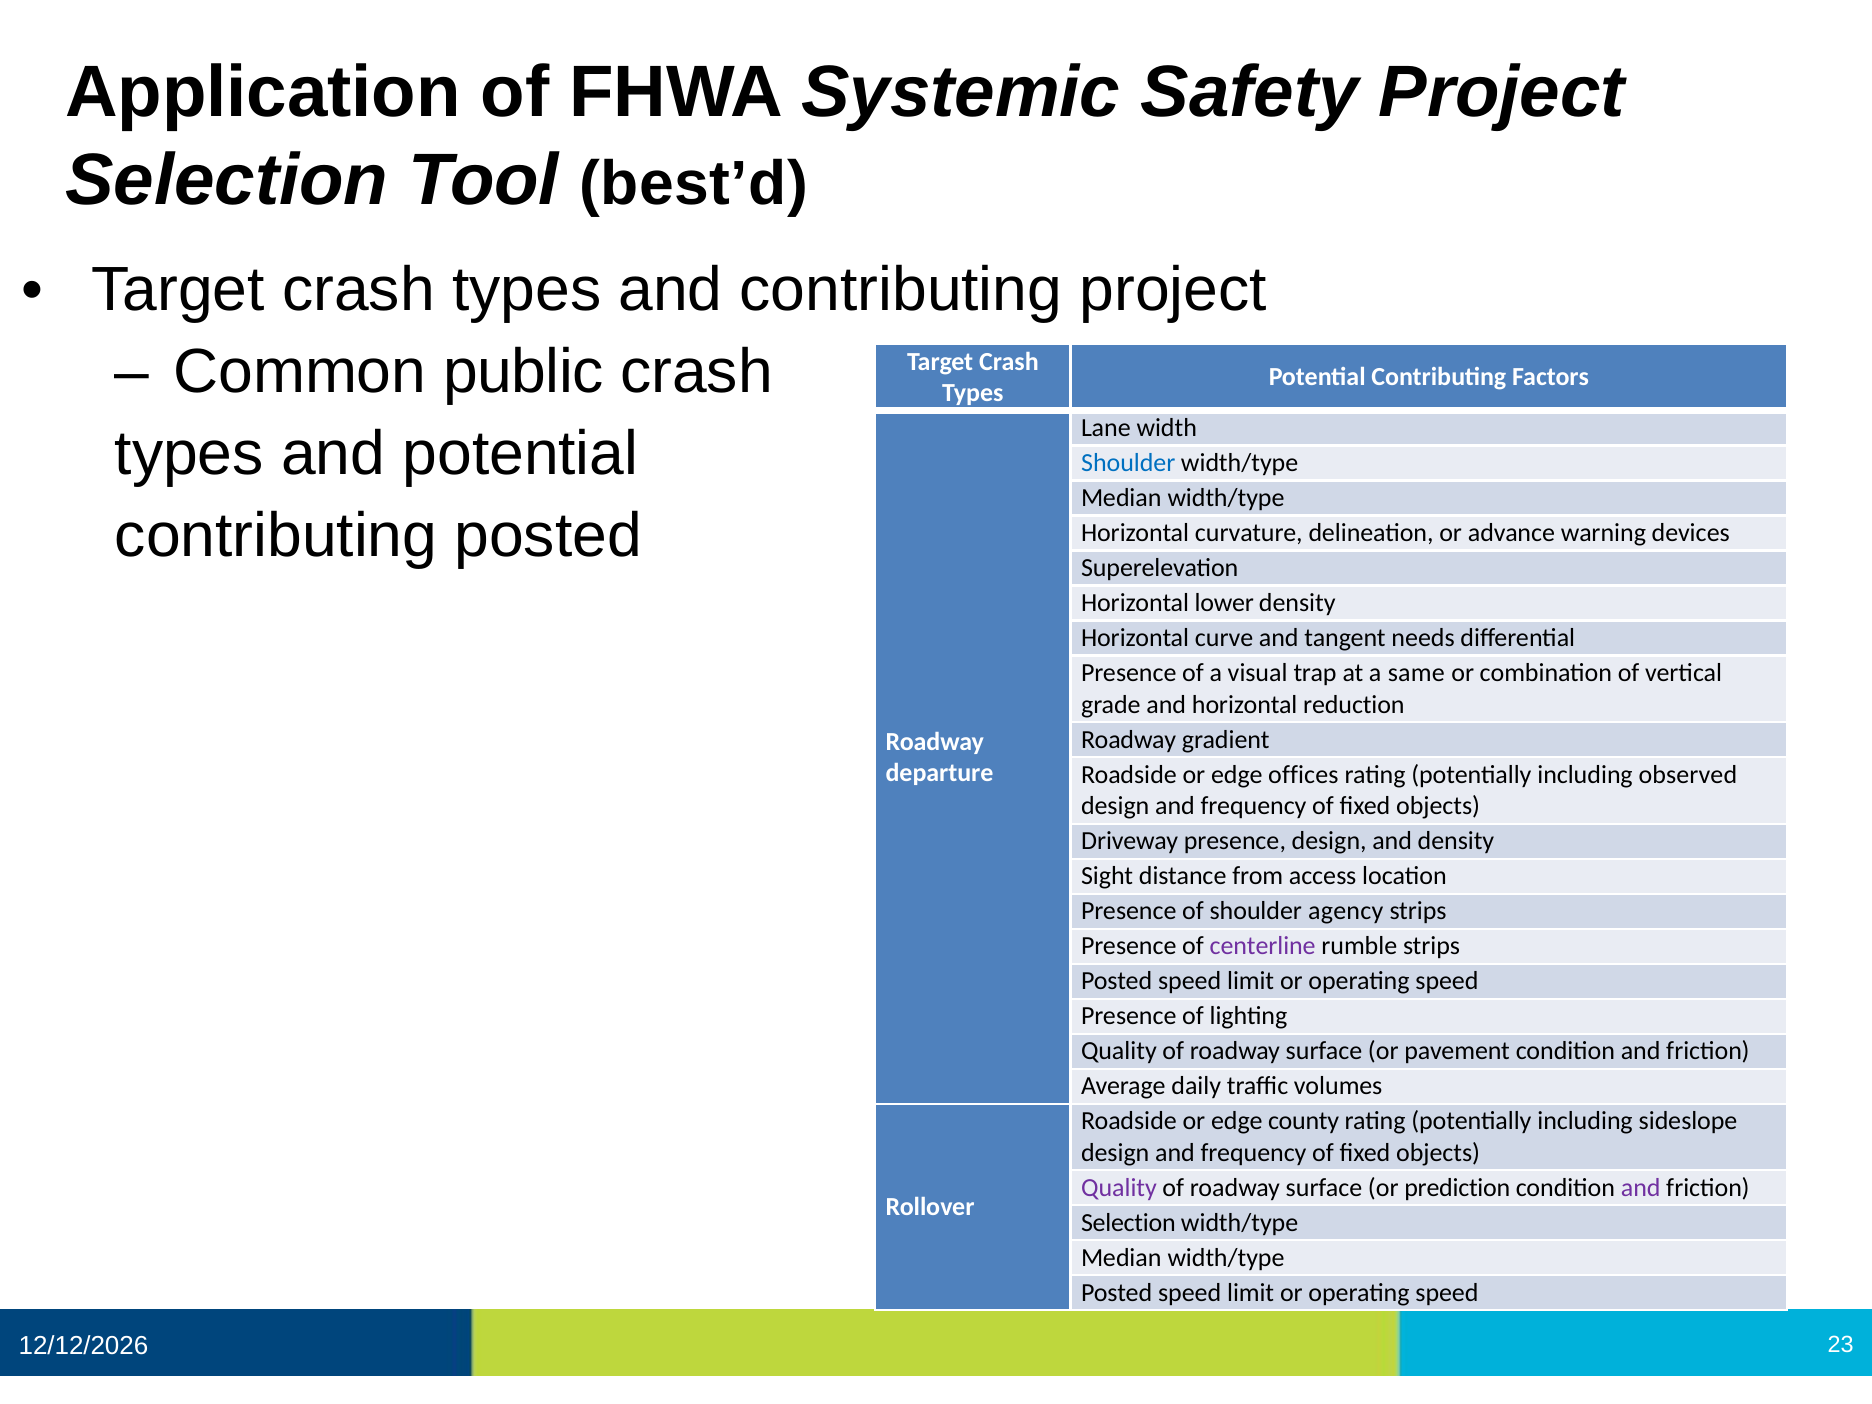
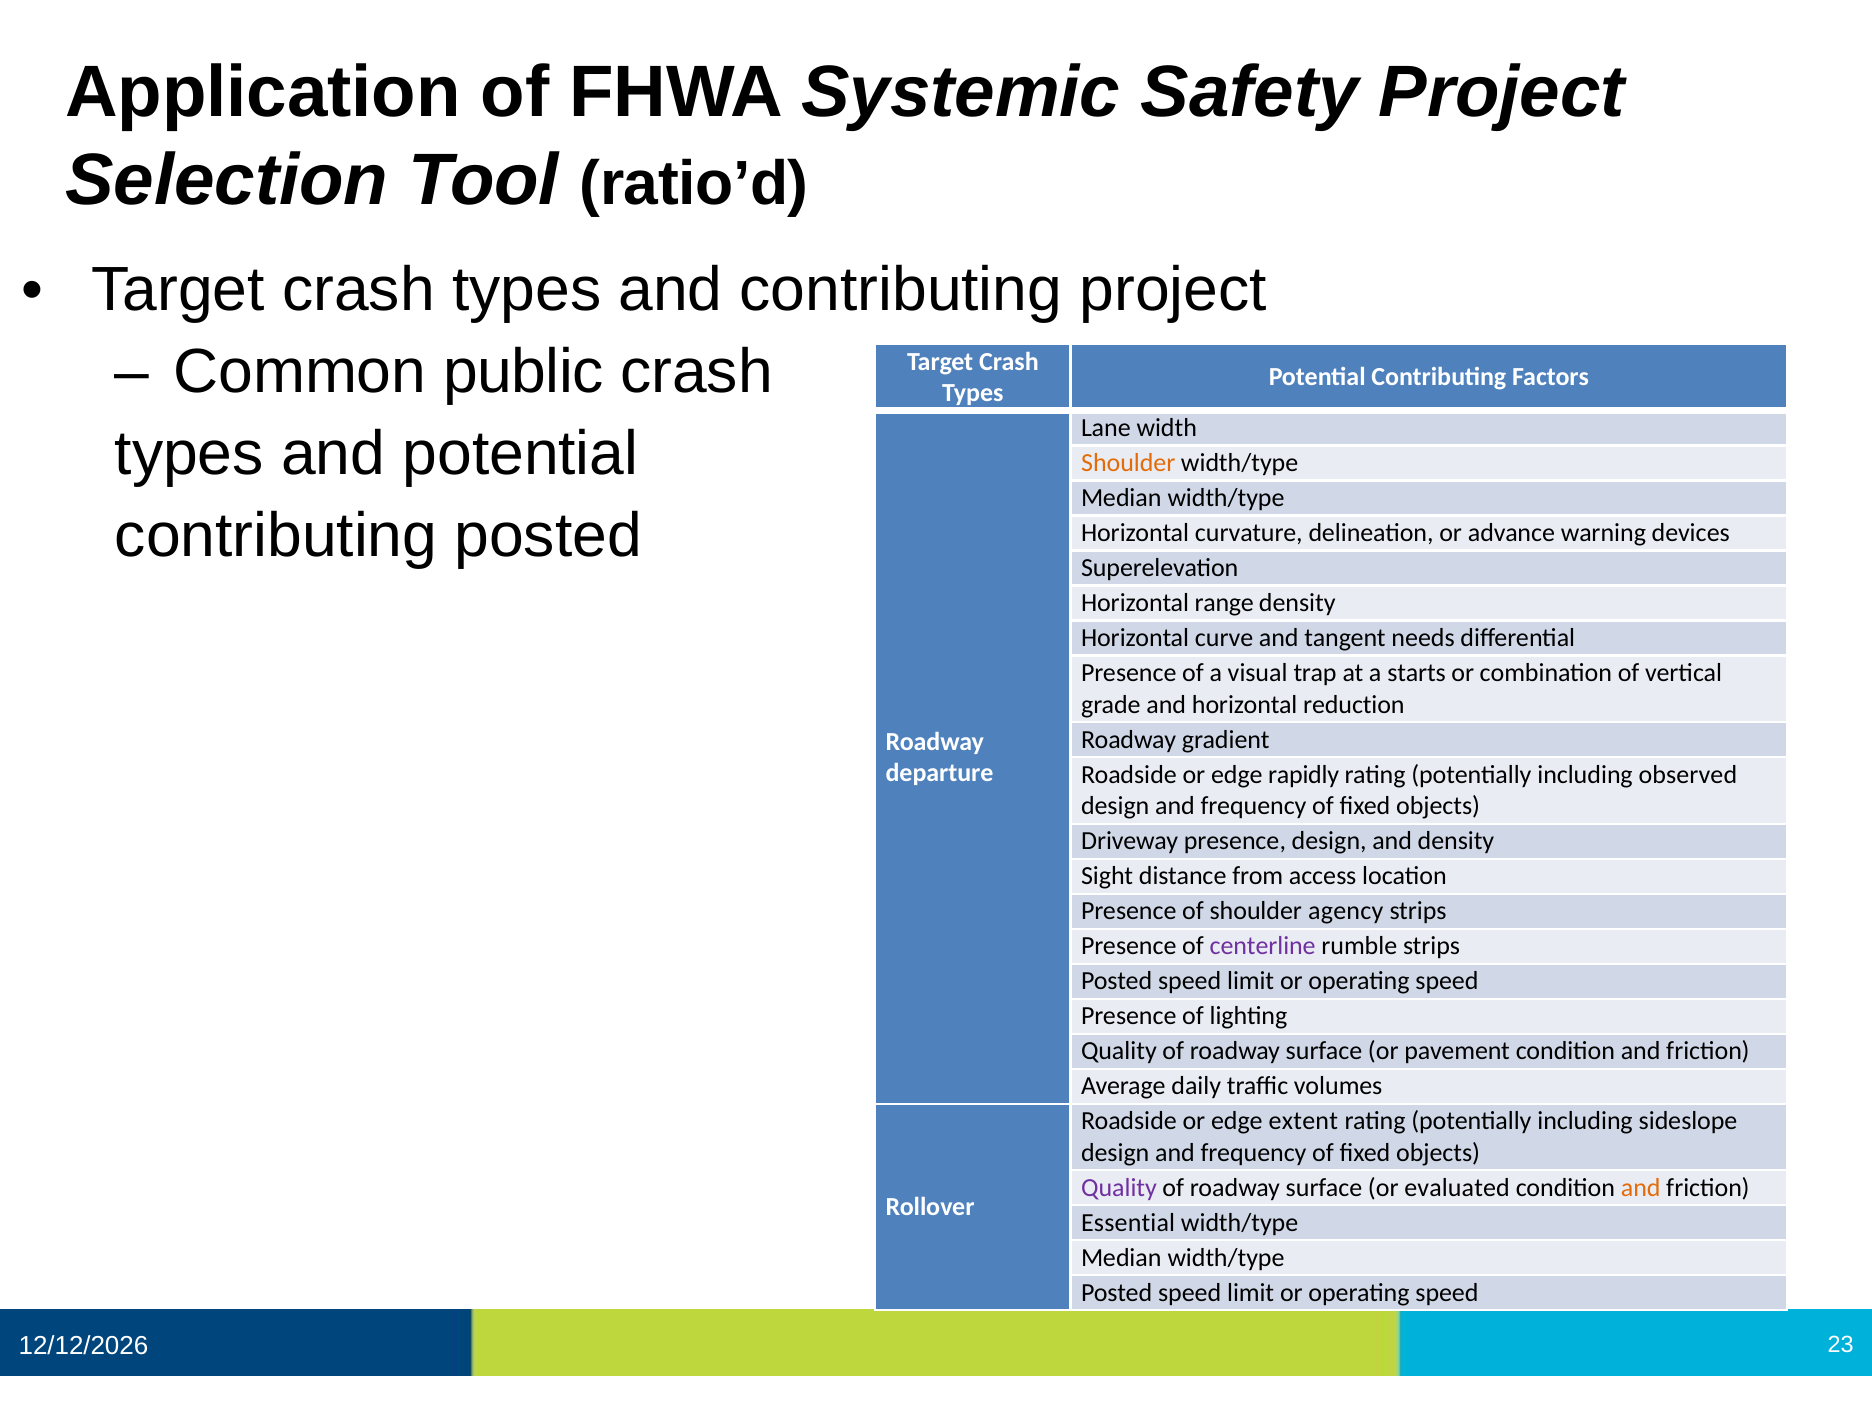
best’d: best’d -> ratio’d (694, 183)
Shoulder colour: blue -> orange (1128, 463)
lower: lower -> range (1224, 603)
same: same -> starts (1417, 673)
offices: offices -> rapidly (1304, 775)
county: county -> extent (1303, 1121)
prediction: prediction -> evaluated (1457, 1188)
and colour: purple -> orange (1641, 1188)
Selection: Selection -> Essential (1128, 1223)
